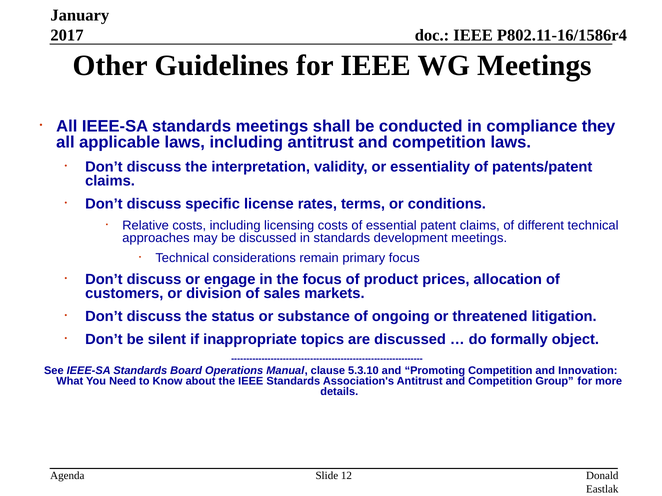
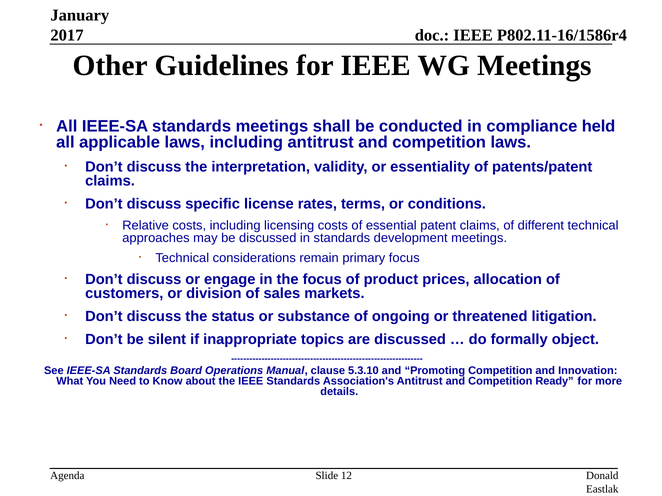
they: they -> held (599, 126)
Group: Group -> Ready (555, 381)
